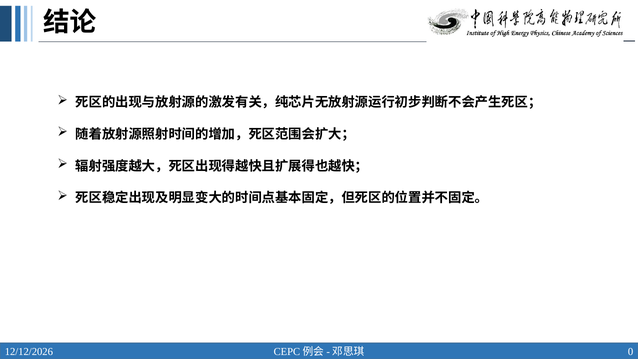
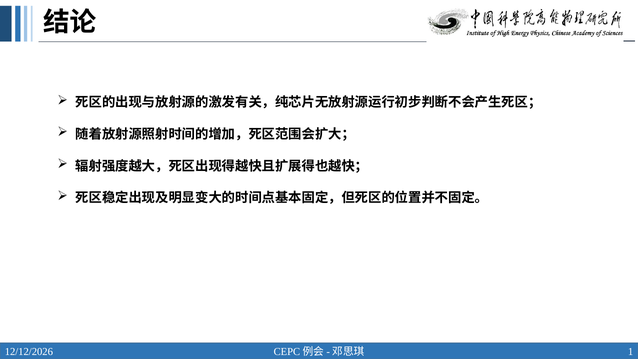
0: 0 -> 1 (631, 352)
